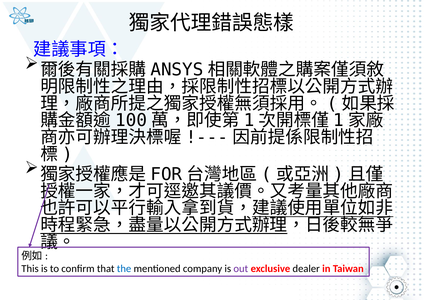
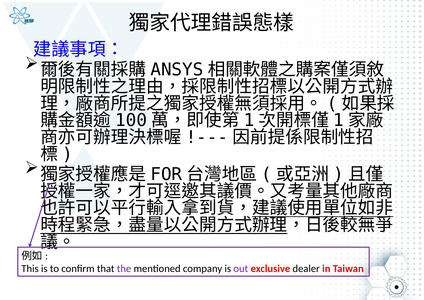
the colour: blue -> purple (124, 269)
